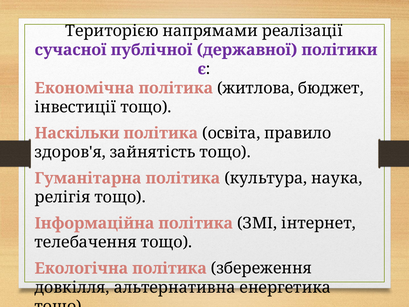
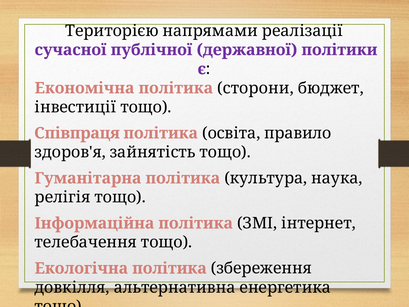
житлова: житлова -> сторони (255, 88)
Наскільки: Наскільки -> Співпраця (77, 133)
